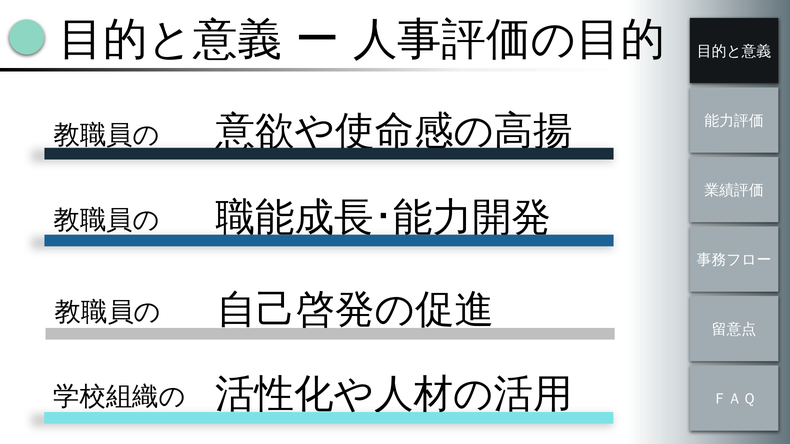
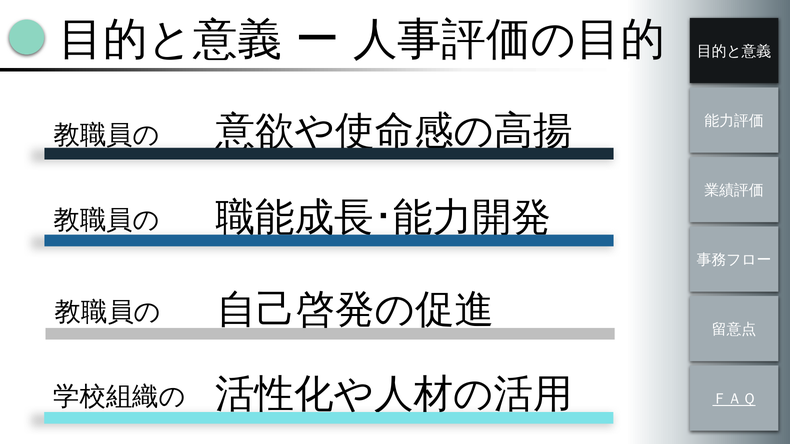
ＦＡＱ underline: none -> present (734, 399)
